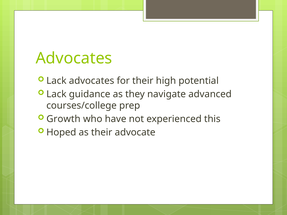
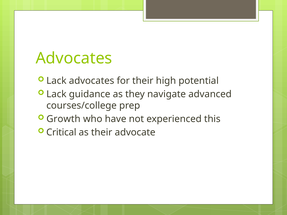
Hoped: Hoped -> Critical (61, 132)
